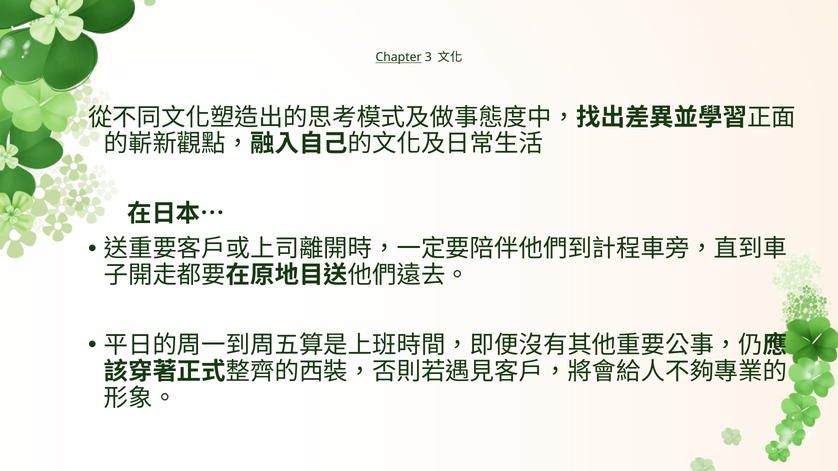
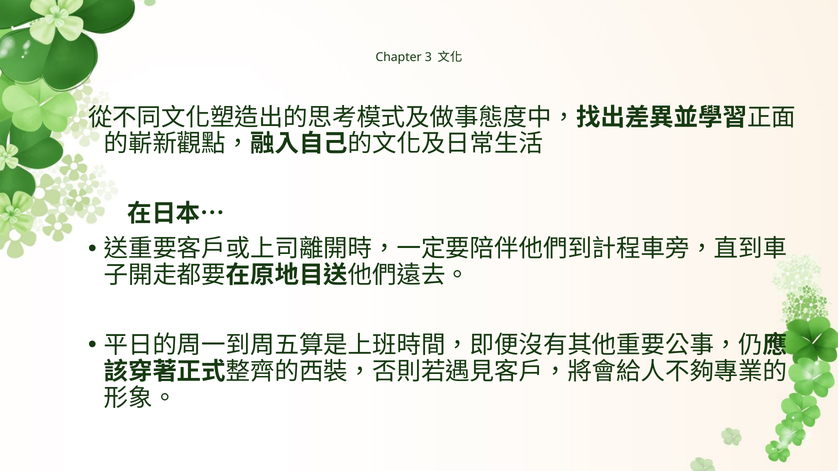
Chapter underline: present -> none (399, 57)
